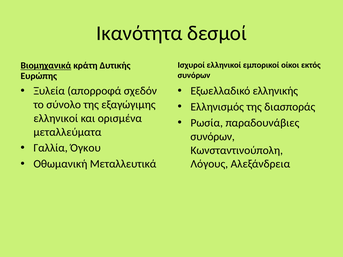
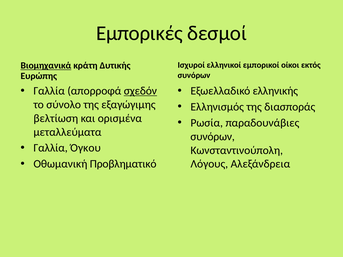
Ικανότητα: Ικανότητα -> Εμπορικές (139, 33)
Ξυλεία: Ξυλεία -> Γαλλία (49, 91)
σχεδόν underline: none -> present (140, 91)
ελληνικοί: ελληνικοί -> βελτίωση (56, 118)
Μεταλλευτικά: Μεταλλευτικά -> Προβληματικό (123, 164)
